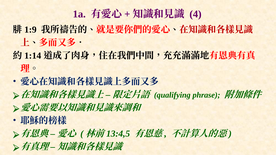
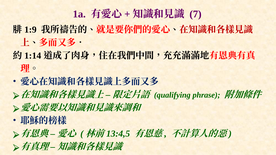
4: 4 -> 7 (196, 14)
